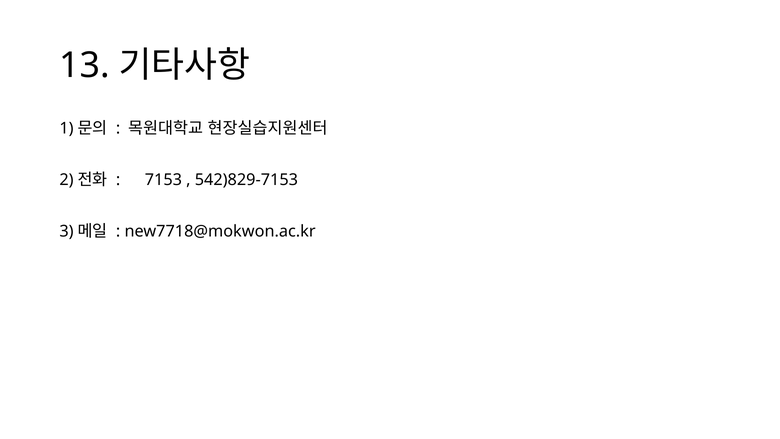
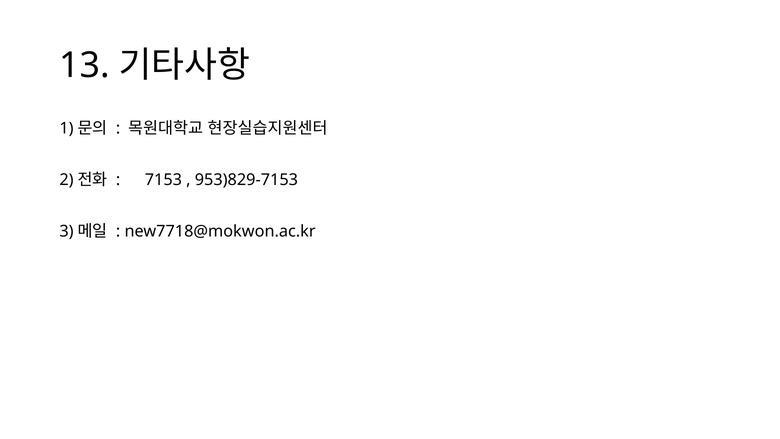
542)829-7153: 542)829-7153 -> 953)829-7153 (246, 180)
